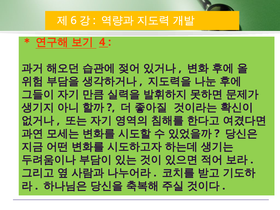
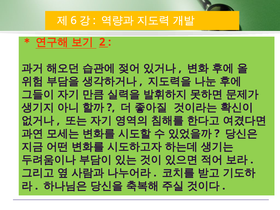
4: 4 -> 2 (102, 42)
